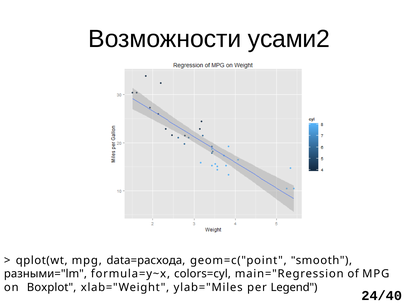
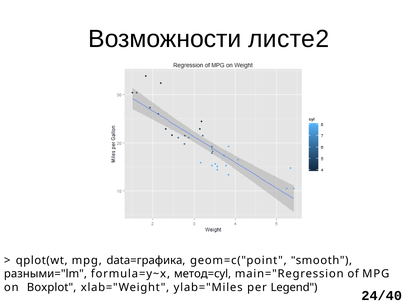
усами2: усами2 -> листе2 (289, 39)
data=расхода: data=расхода -> data=графика (146, 260)
colors=cyl: colors=cyl -> метод=cyl (203, 273)
